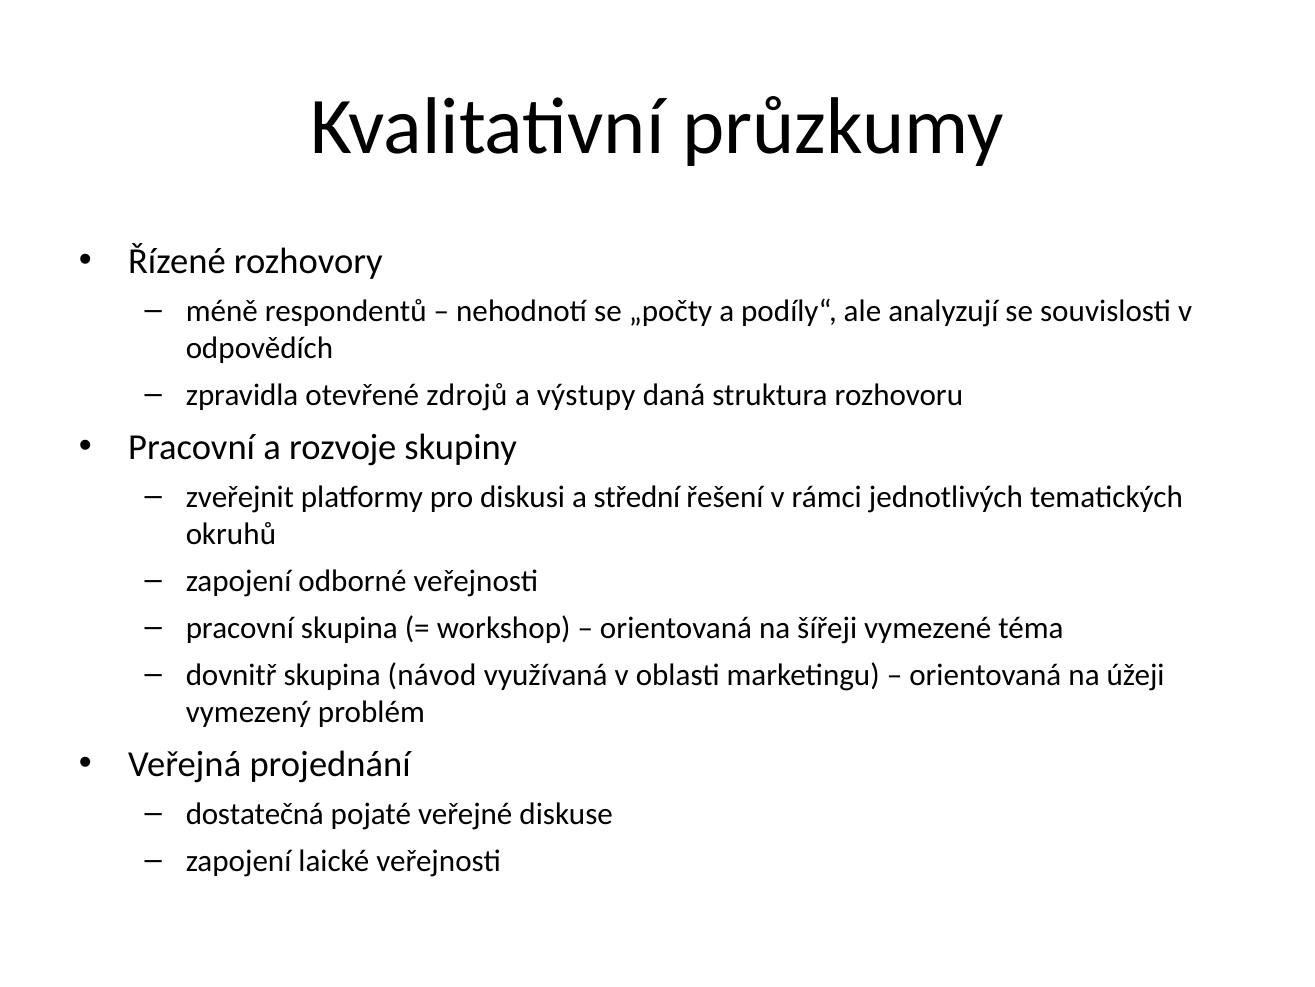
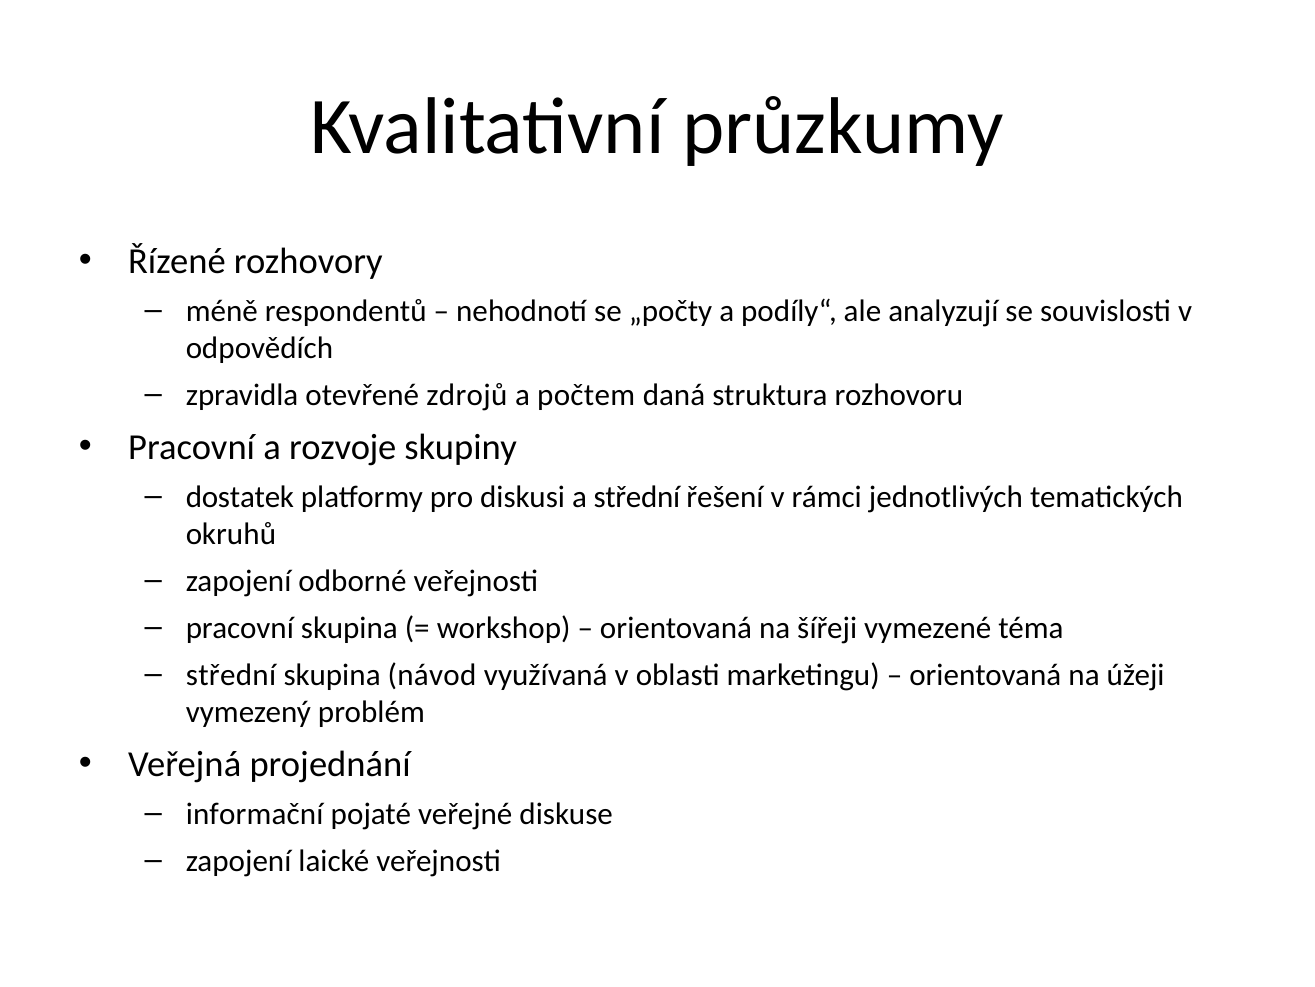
výstupy: výstupy -> počtem (586, 395)
zveřejnit: zveřejnit -> dostatek (240, 497)
dovnitř: dovnitř -> střední (231, 674)
dostatečná: dostatečná -> informační (255, 814)
